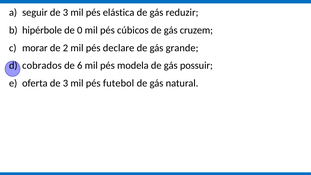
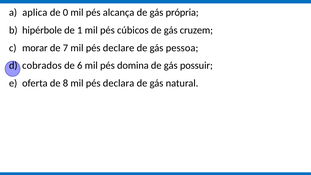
seguir: seguir -> aplica (35, 13)
3: 3 -> 0 (65, 13)
elástica: elástica -> alcança (119, 13)
reduzir: reduzir -> própria (182, 13)
0: 0 -> 1 (80, 30)
2: 2 -> 7 (65, 48)
grande: grande -> pessoa (182, 48)
modela: modela -> domina (133, 65)
oferta de 3: 3 -> 8 (65, 83)
futebol: futebol -> declara (119, 83)
